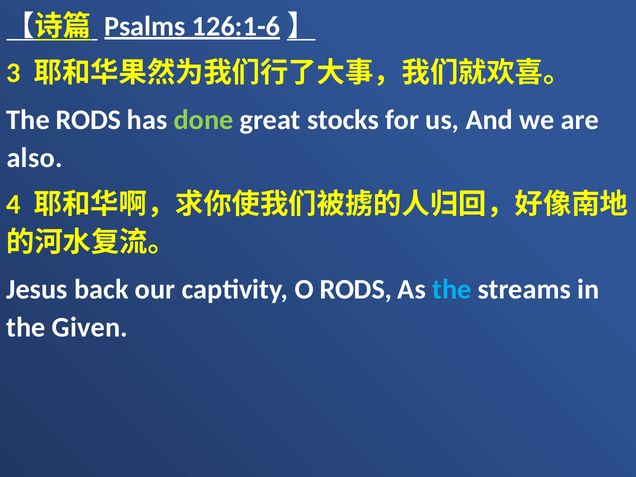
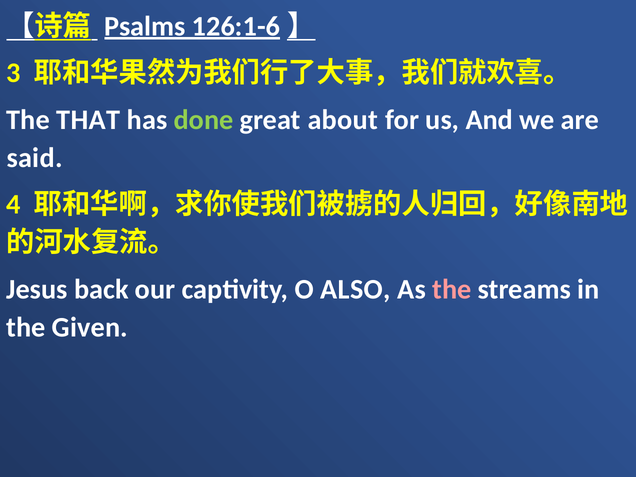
The RODS: RODS -> THAT (88, 120)
stocks: stocks -> about (343, 120)
also: also -> said (35, 158)
O RODS: RODS -> ALSO (355, 289)
the colour: light blue -> pink (452, 289)
